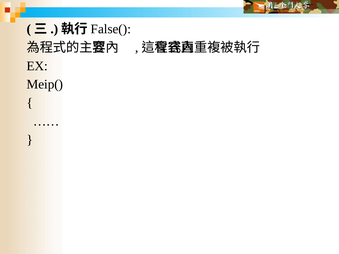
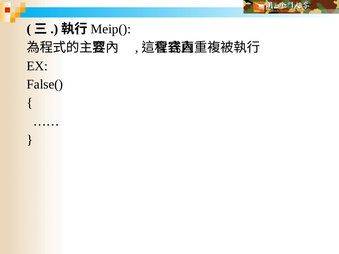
False(: False( -> Meip( (111, 29)
Meip(: Meip( -> False( (45, 84)
